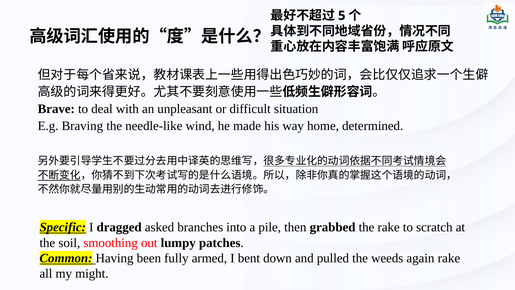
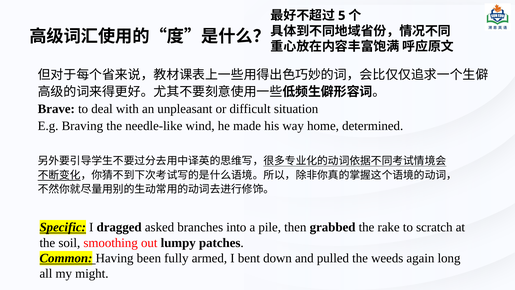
again rake: rake -> long (449, 258)
